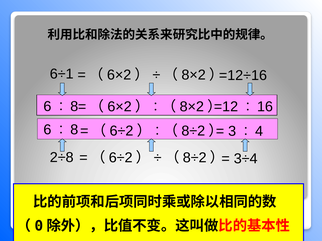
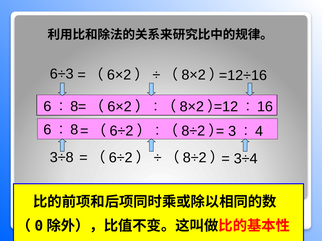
6÷1: 6÷1 -> 6÷3 (62, 74)
2÷8: 2÷8 -> 3÷8 (62, 158)
